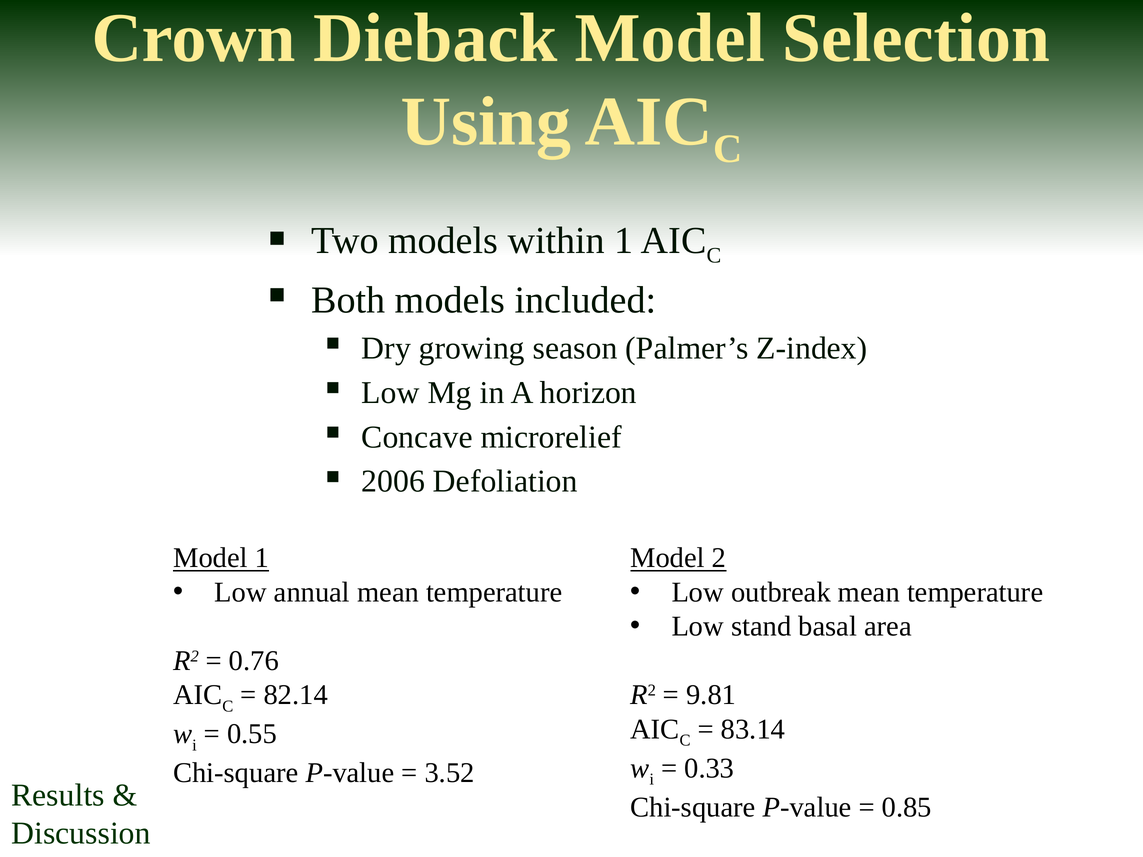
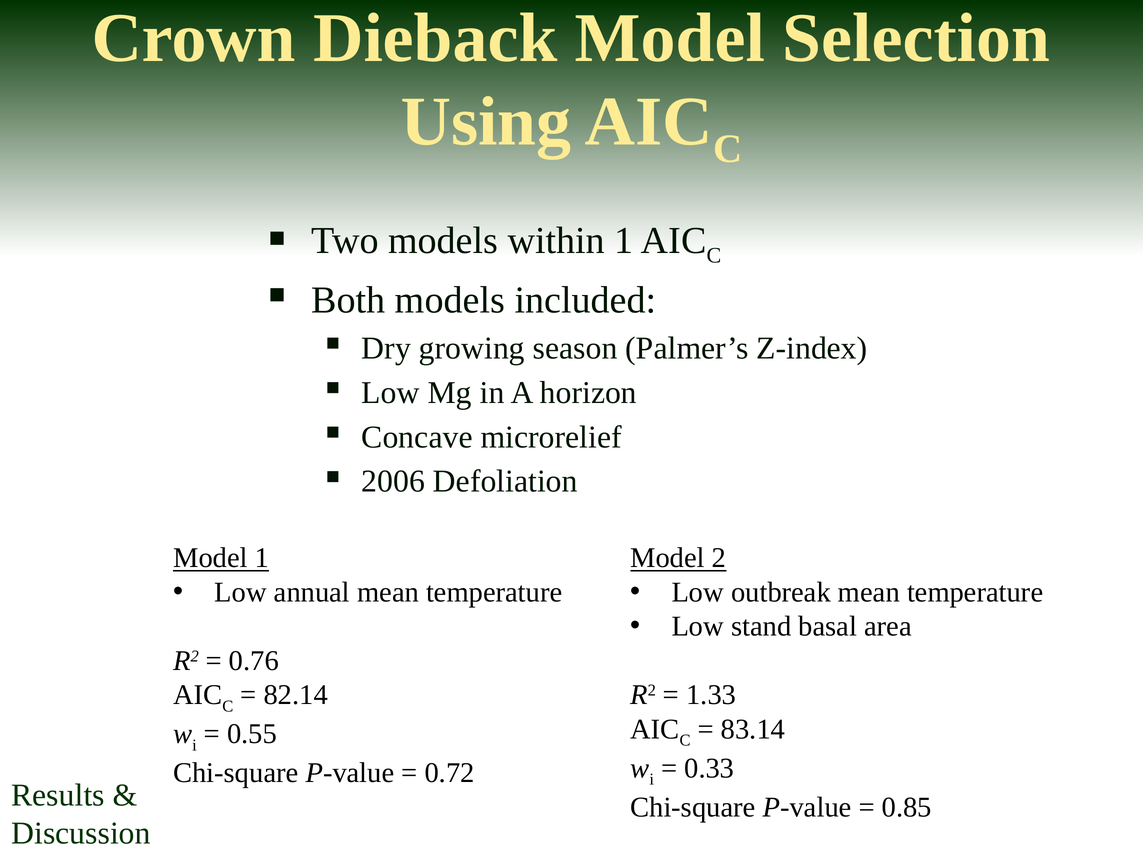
9.81: 9.81 -> 1.33 (711, 695)
3.52: 3.52 -> 0.72 (450, 773)
